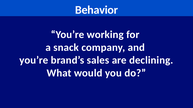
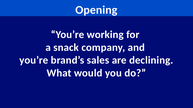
Behavior: Behavior -> Opening (96, 10)
